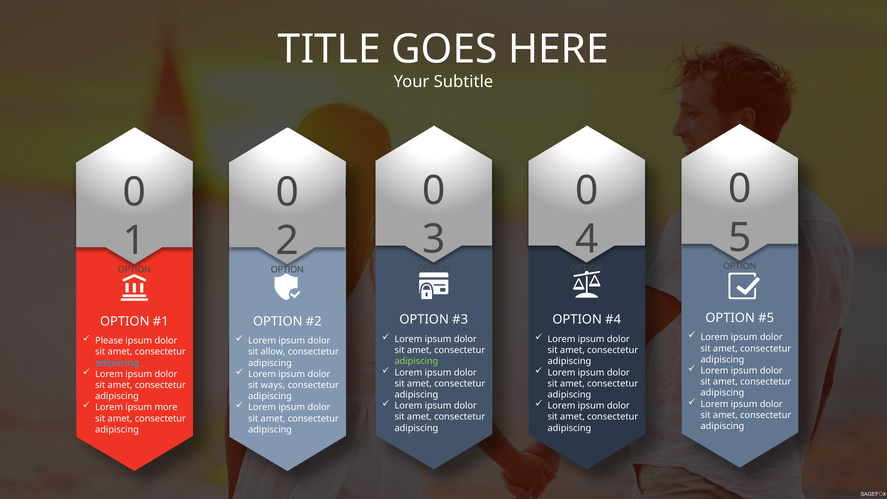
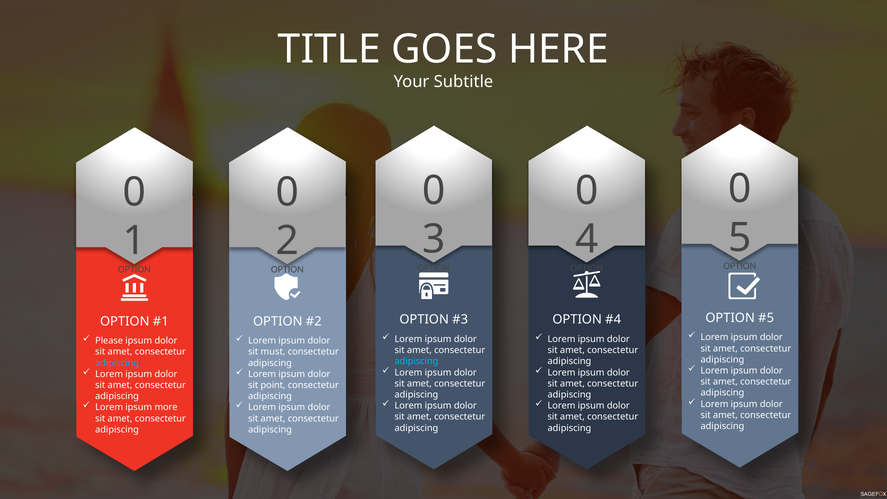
allow: allow -> must (273, 352)
adipiscing colour: light green -> light blue (416, 361)
ways: ways -> point (273, 385)
